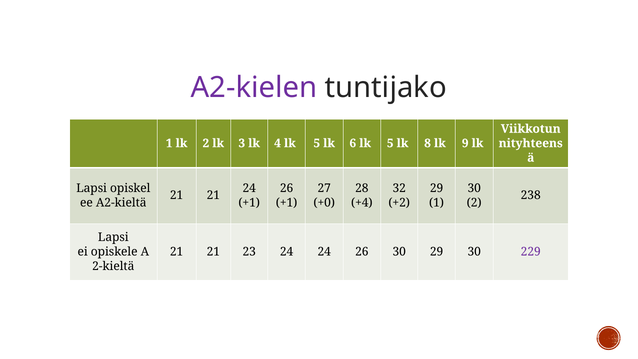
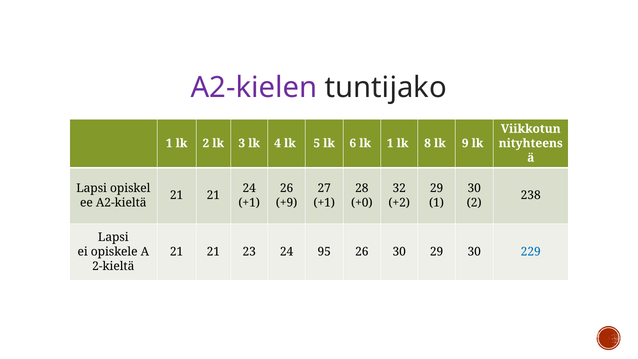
6 lk 5: 5 -> 1 (390, 143)
+1: +1 -> +9 (287, 203)
+0: +0 -> +1 (324, 203)
+4: +4 -> +0 (362, 203)
24 24: 24 -> 95 (324, 252)
229 colour: purple -> blue (531, 252)
